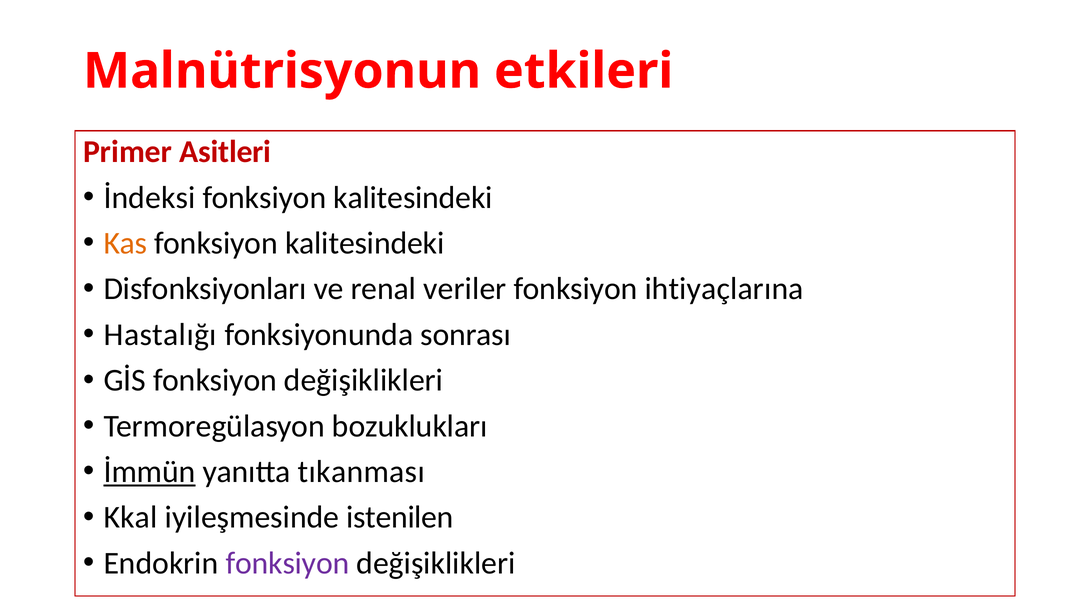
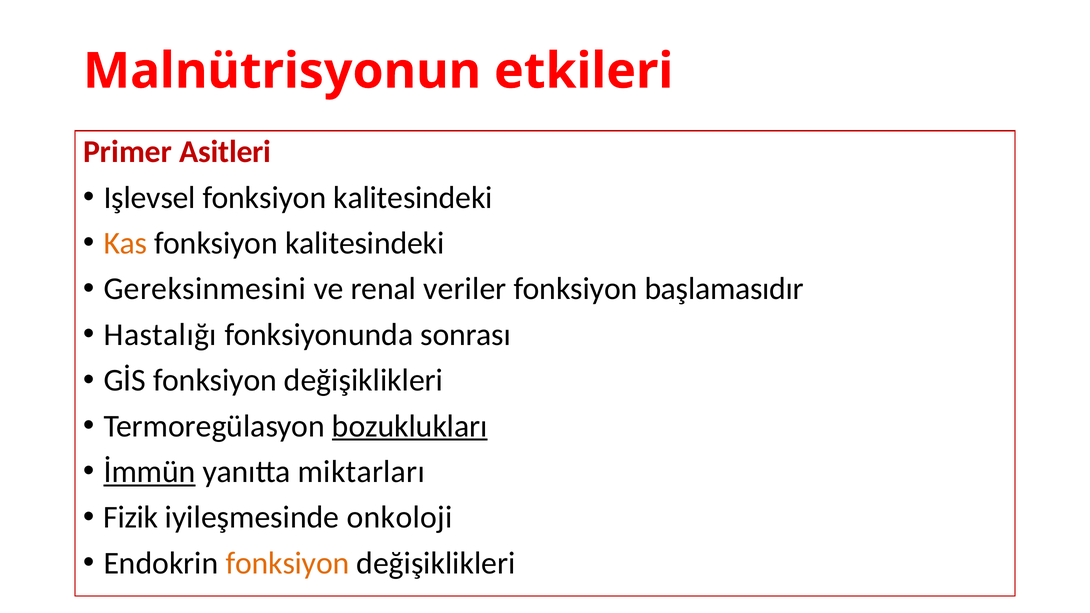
İndeksi: İndeksi -> Işlevsel (150, 198)
Disfonksiyonları: Disfonksiyonları -> Gereksinmesini (205, 289)
ihtiyaçlarına: ihtiyaçlarına -> başlamasıdır (724, 289)
bozuklukları underline: none -> present (410, 426)
tıkanması: tıkanması -> miktarları (361, 472)
Kkal: Kkal -> Fizik (131, 517)
istenilen: istenilen -> onkoloji (400, 517)
fonksiyon colour: purple -> orange (287, 563)
